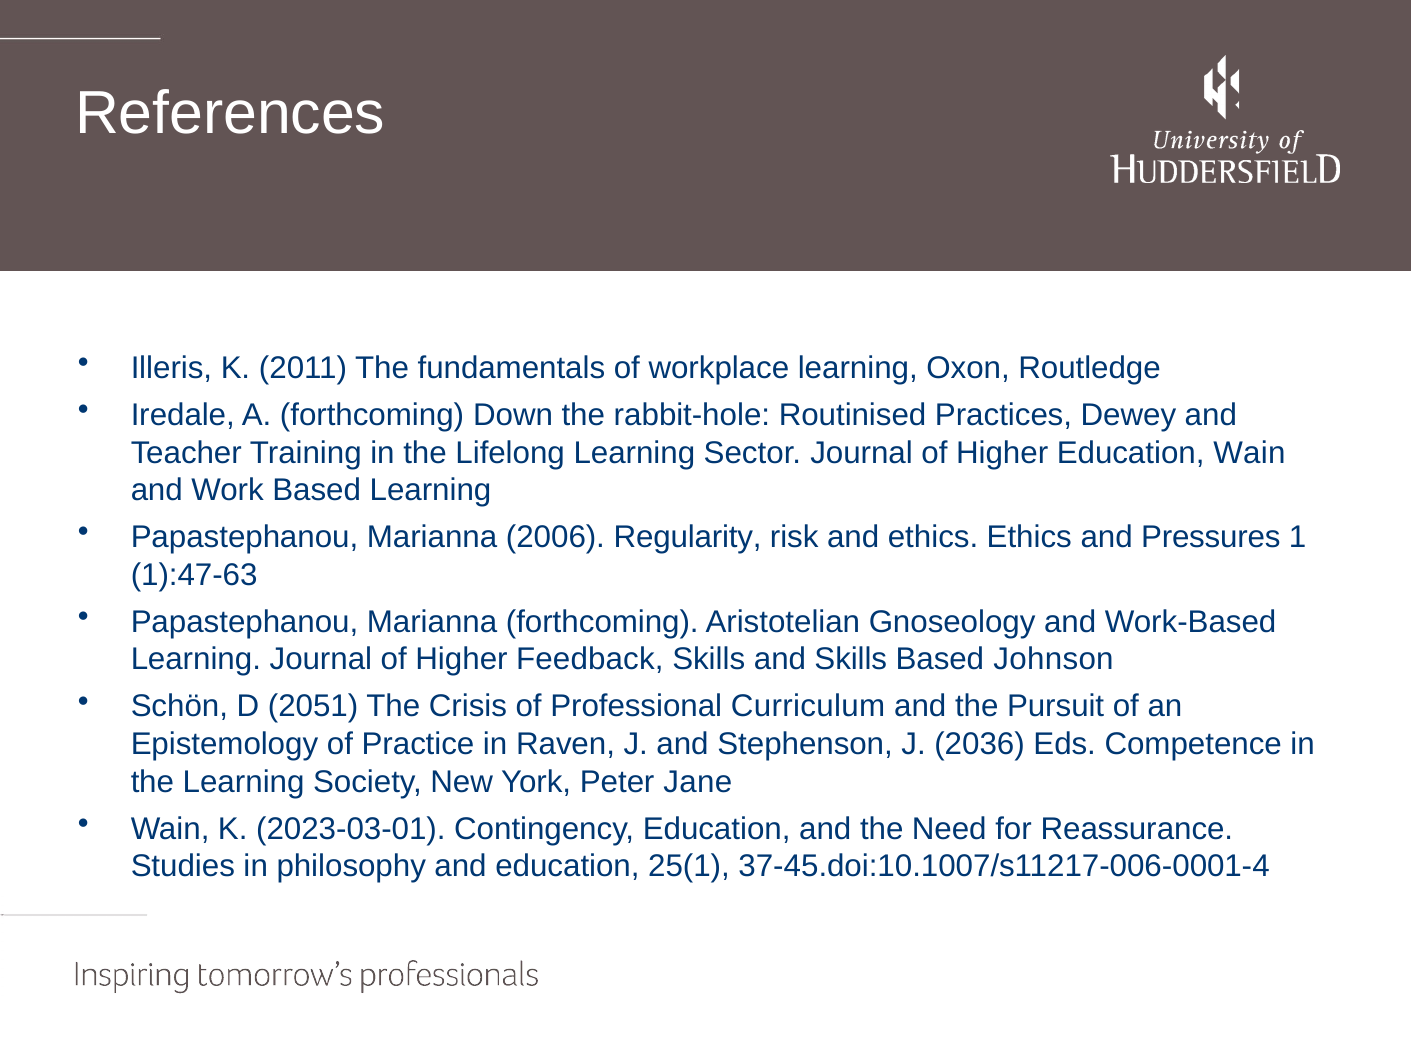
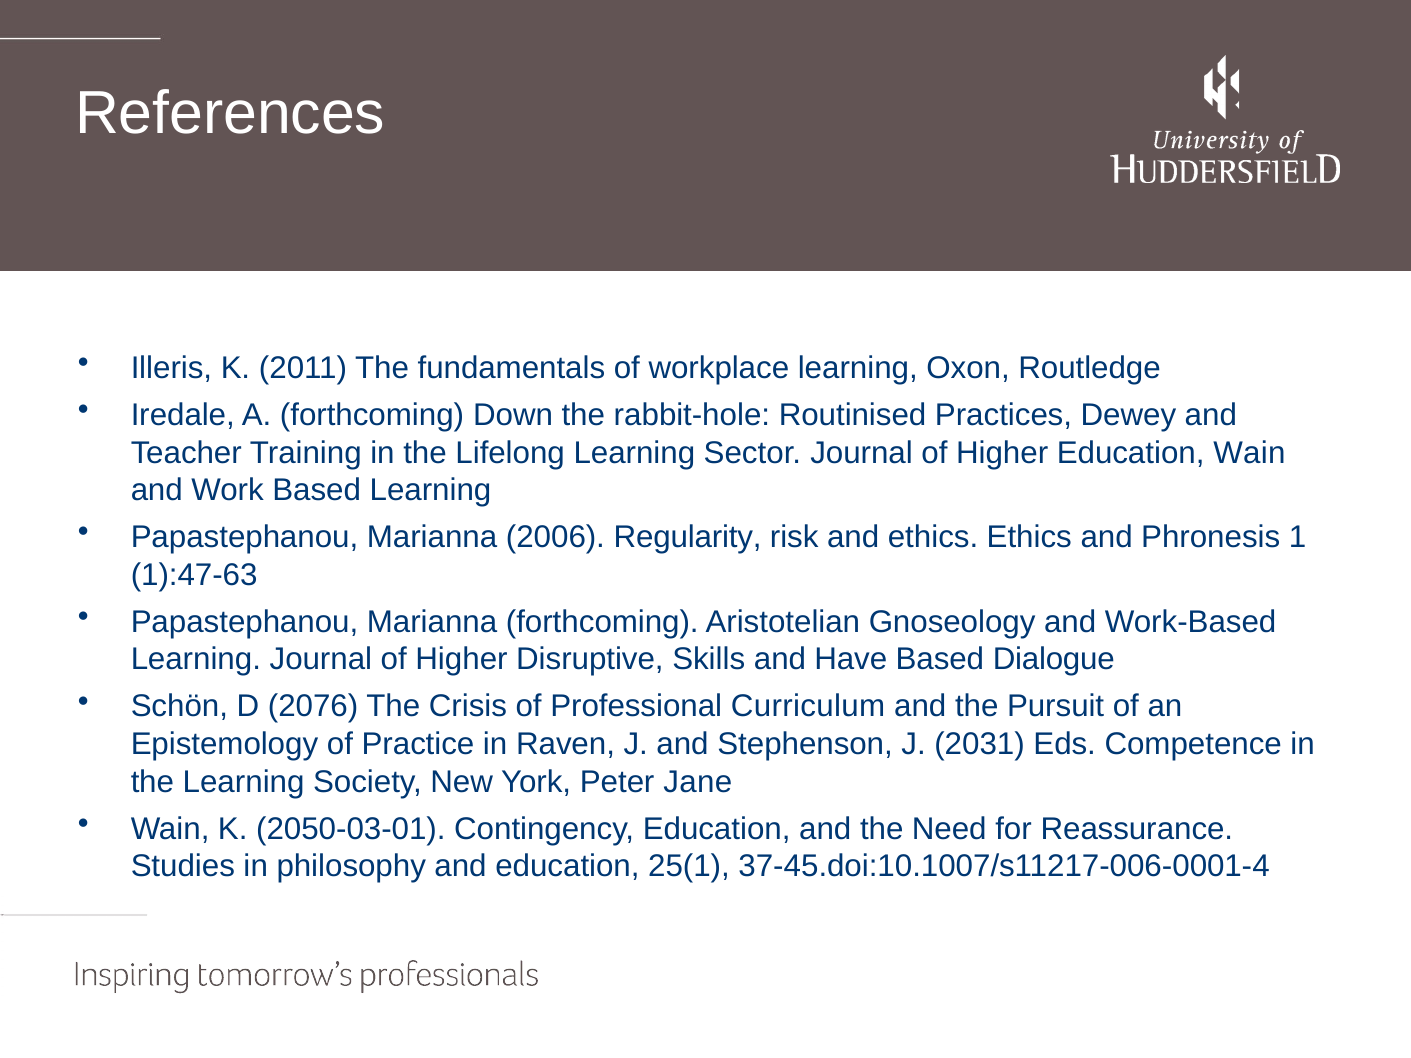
Pressures: Pressures -> Phronesis (1211, 538)
Feedback: Feedback -> Disruptive (590, 660)
and Skills: Skills -> Have (851, 660)
Johnson: Johnson -> Dialogue (1054, 660)
2051: 2051 -> 2076 (313, 707)
2036: 2036 -> 2031 (980, 744)
2023-03-01: 2023-03-01 -> 2050-03-01 (351, 829)
